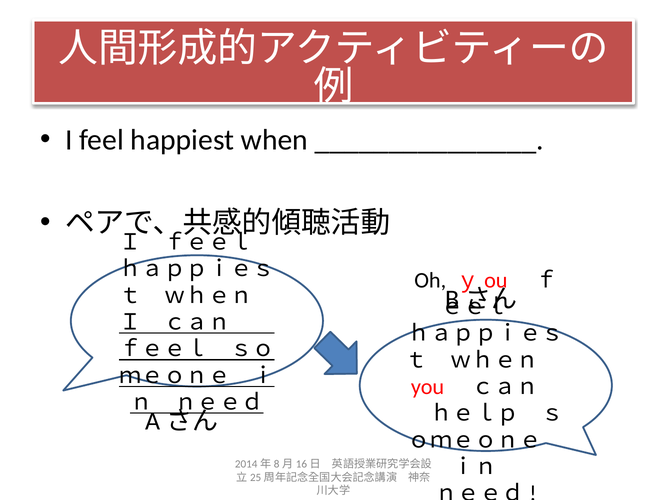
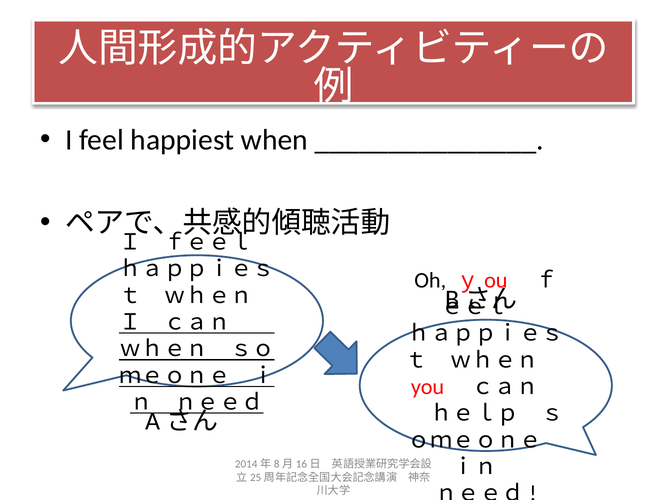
ｆｅｅｌ: ｆｅｅｌ -> ｗｈｅｎ (164, 349)
